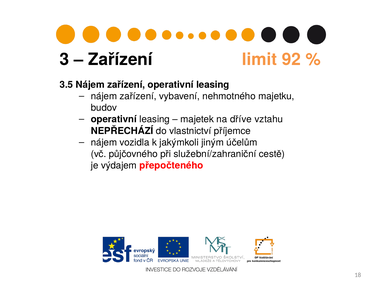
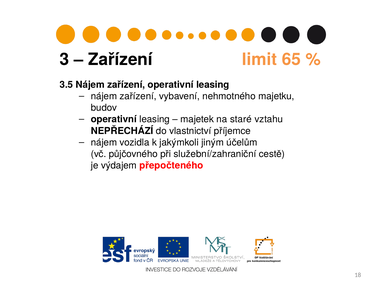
92: 92 -> 65 (291, 59)
dříve: dříve -> staré (241, 119)
